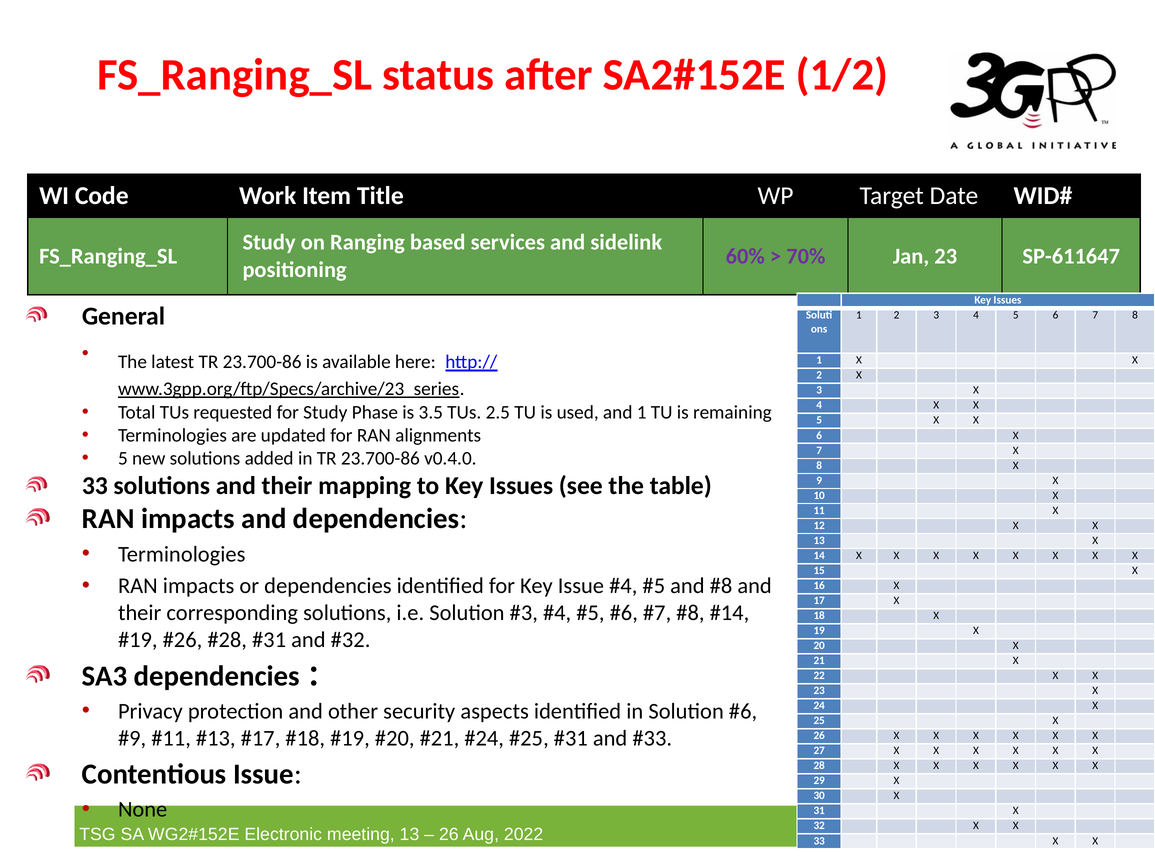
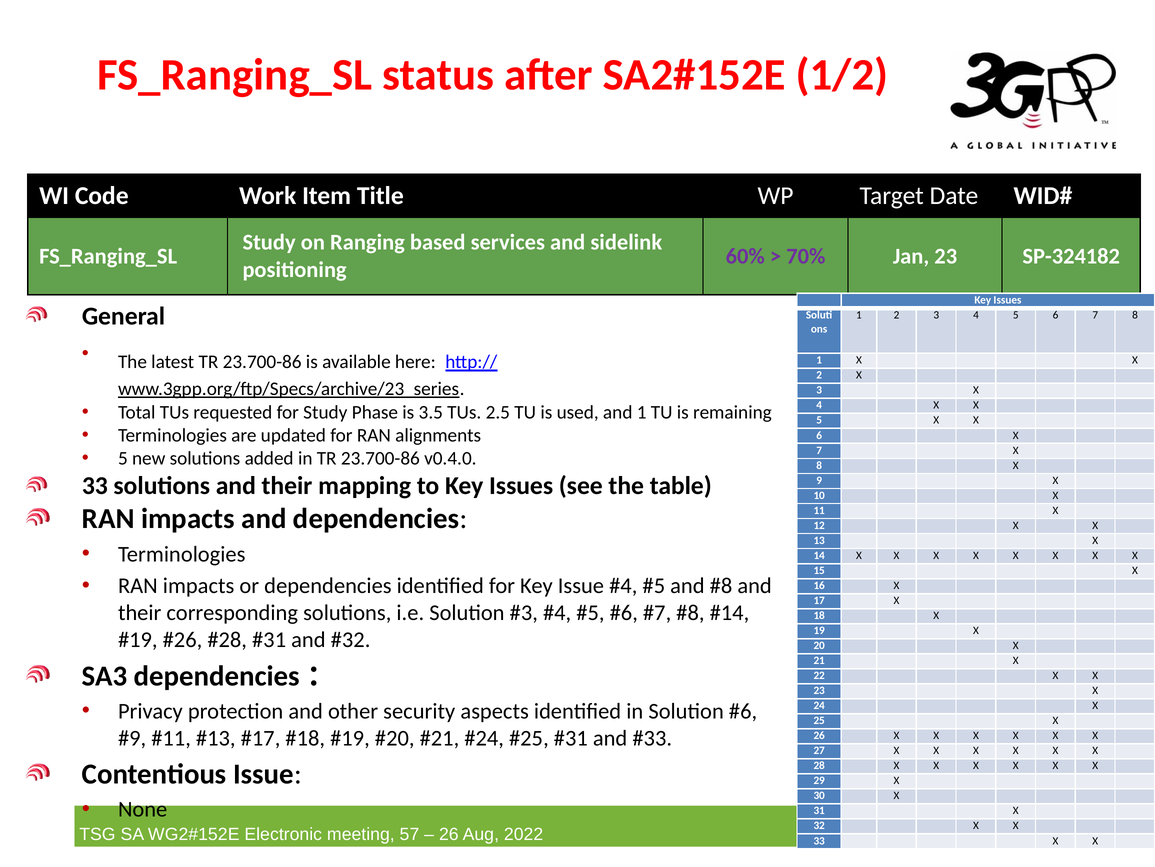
SP-611647: SP-611647 -> SP-324182 (1071, 256)
13: 13 -> 57 (409, 834)
